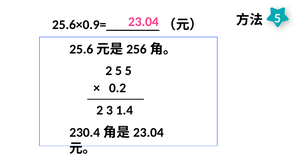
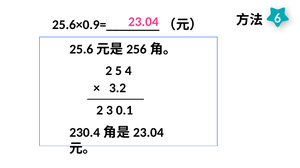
5: 5 -> 6 (278, 18)
5 5: 5 -> 4 (128, 71)
0.2: 0.2 -> 3.2 (118, 88)
1.4: 1.4 -> 0.1 (124, 111)
